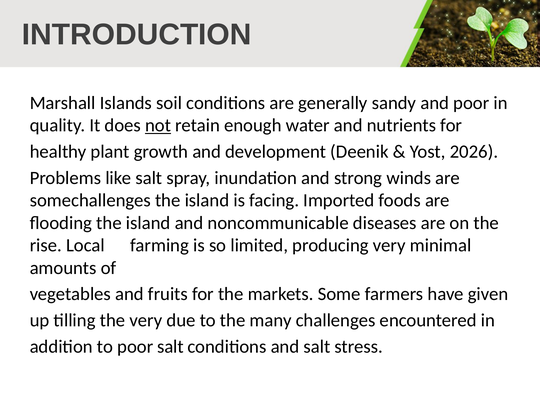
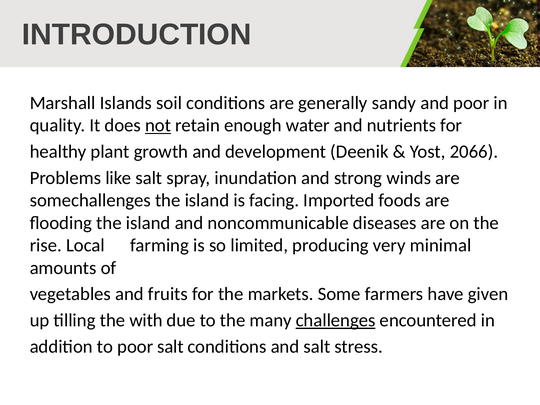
2026: 2026 -> 2066 (474, 152)
the very: very -> with (146, 320)
challenges underline: none -> present (336, 320)
